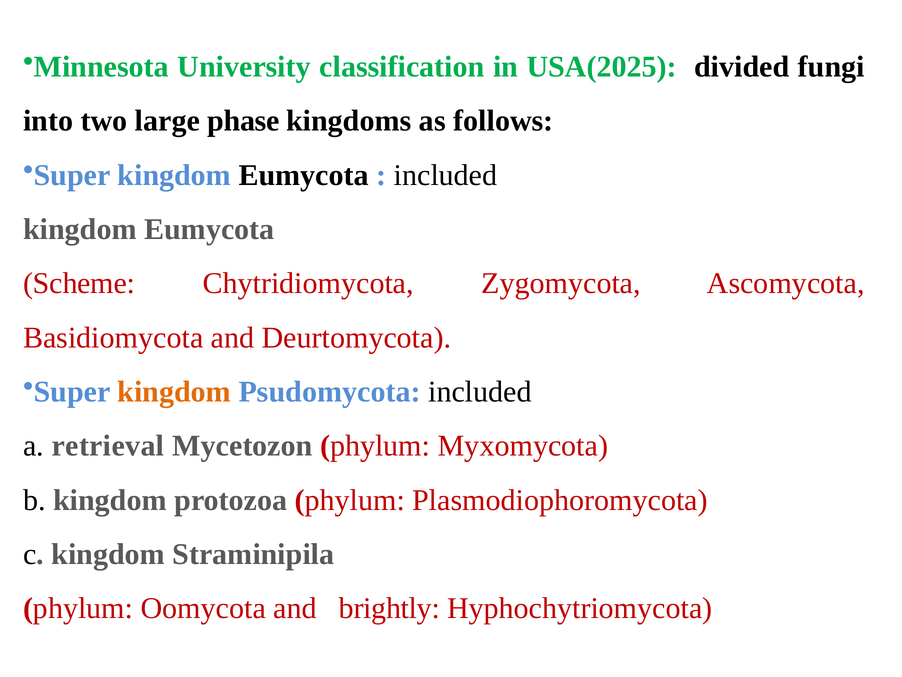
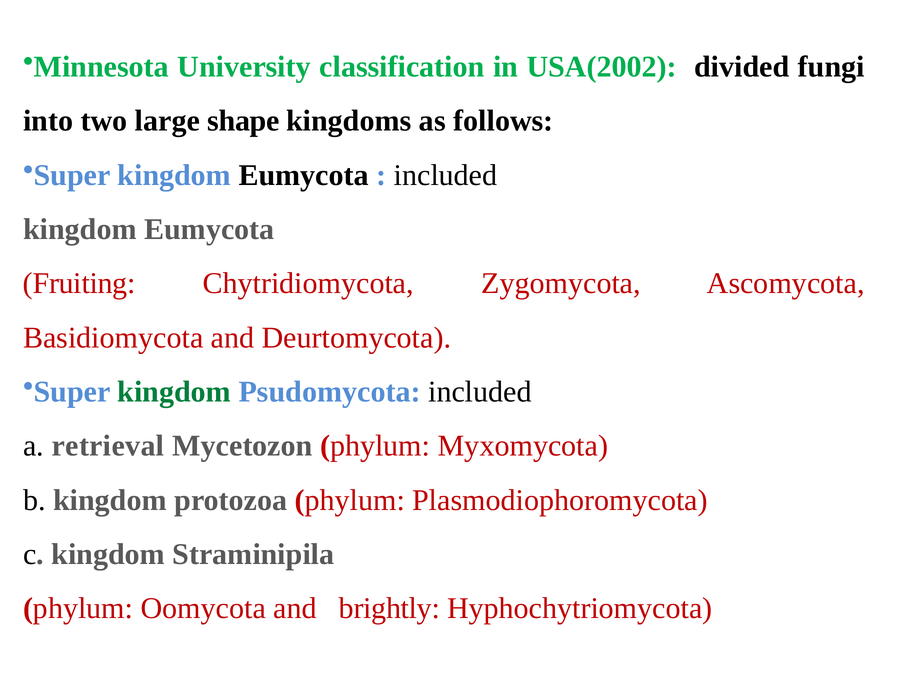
USA(2025: USA(2025 -> USA(2002 (602, 67)
phase: phase -> shape (243, 121)
Scheme: Scheme -> Fruiting (79, 283)
kingdom colour: orange -> green (174, 391)
